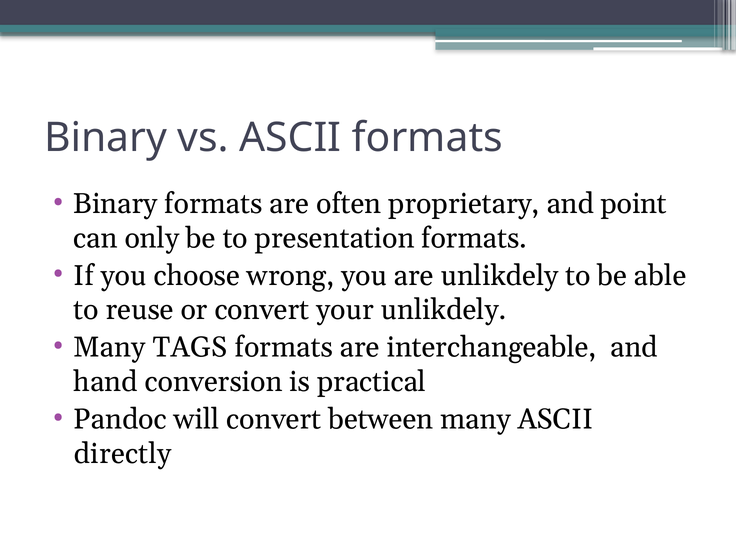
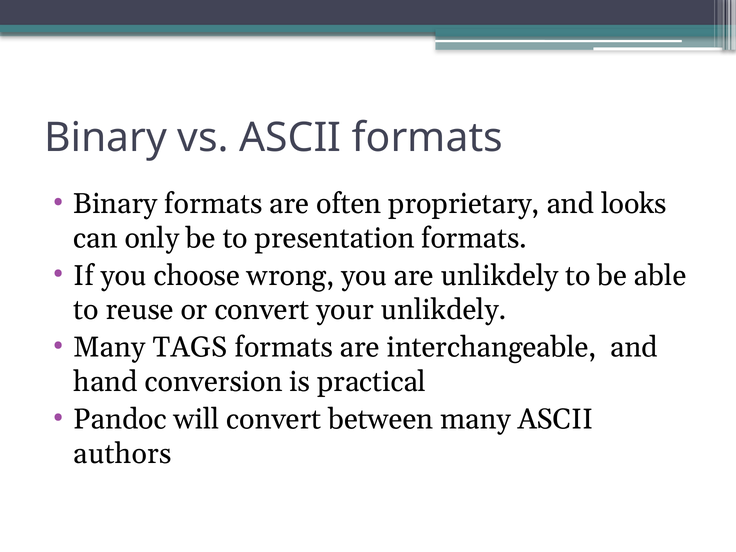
point: point -> looks (634, 204)
directly: directly -> authors (122, 454)
